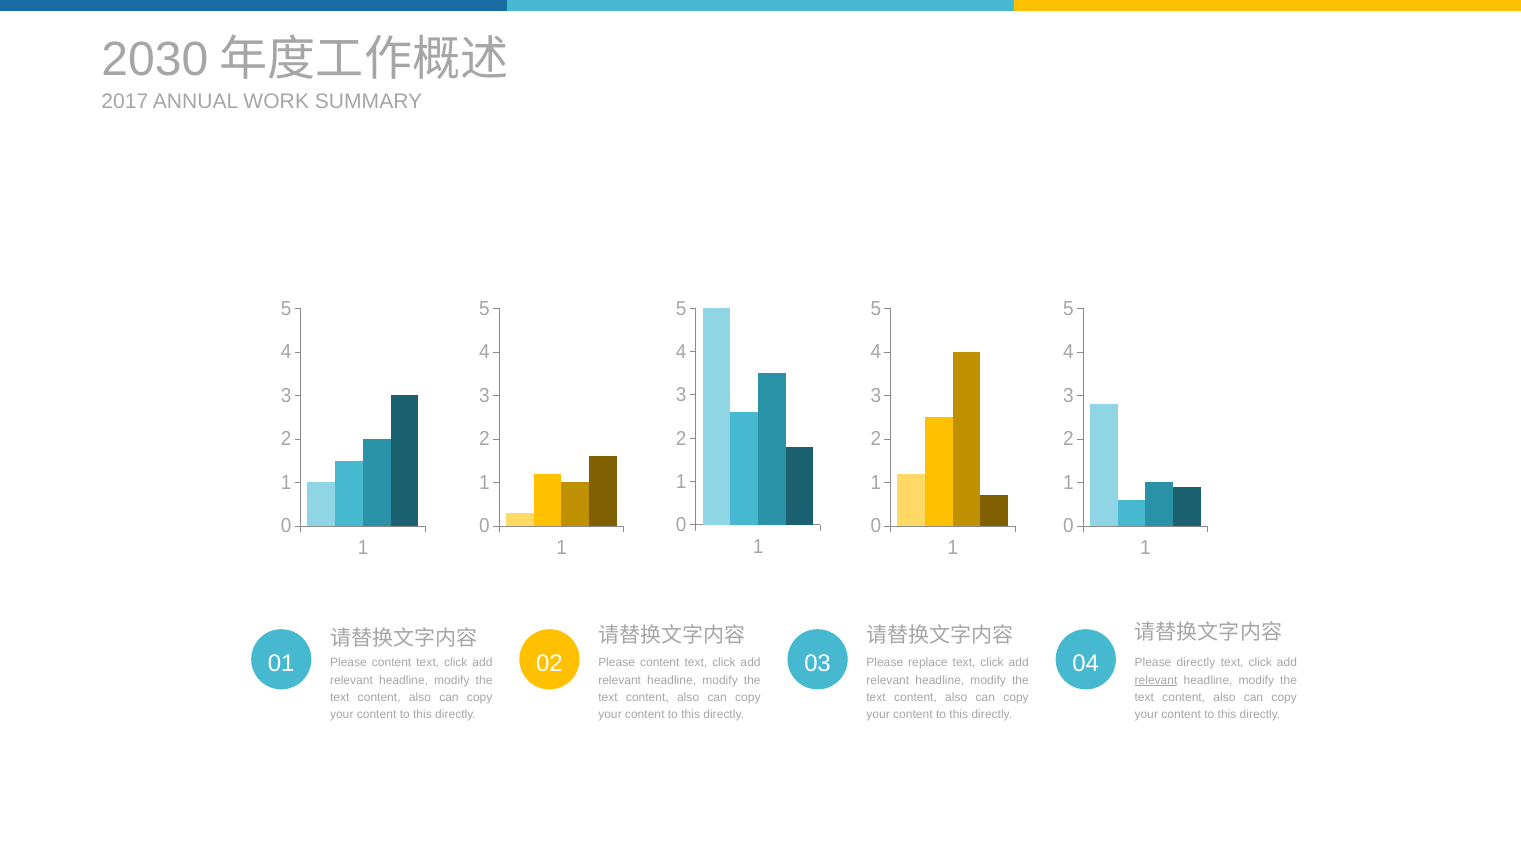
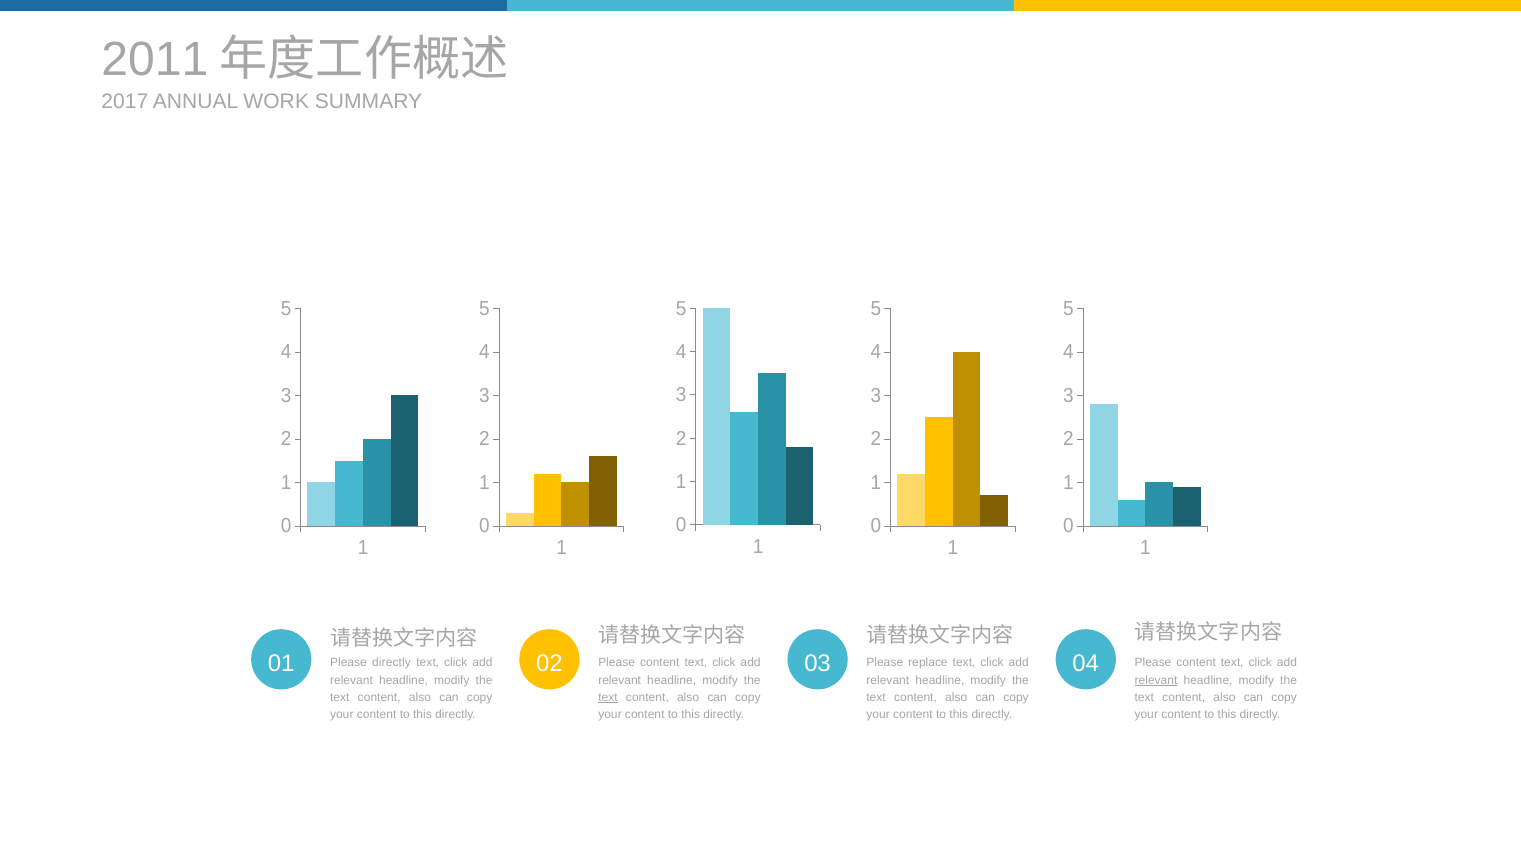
2030: 2030 -> 2011 (155, 60)
03 Please directly: directly -> content (1196, 663)
content: content -> directly (392, 663)
text underline: none -> present (608, 698)
